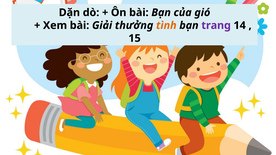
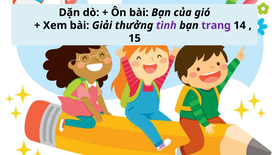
tình colour: orange -> purple (166, 25)
